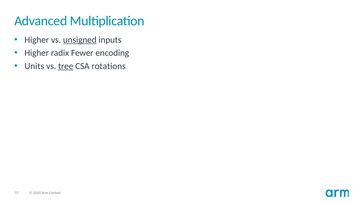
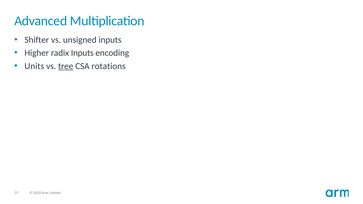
Higher: Higher -> Shifter (37, 40)
unsigned underline: present -> none (80, 40)
radix Fewer: Fewer -> Inputs (82, 53)
